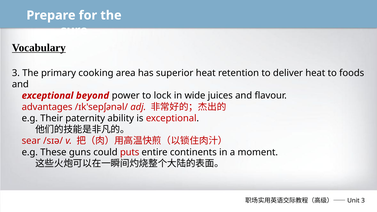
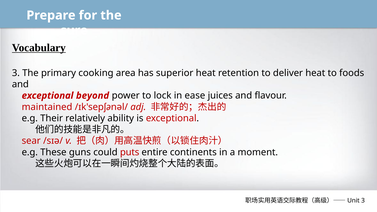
wide: wide -> ease (195, 96)
advantages: advantages -> maintained (47, 107)
paternity: paternity -> relatively (85, 118)
